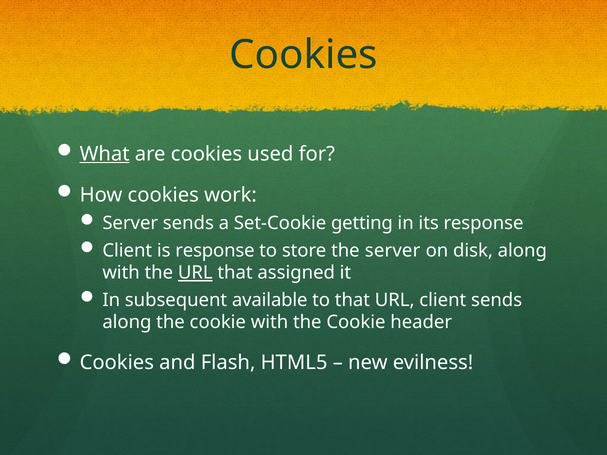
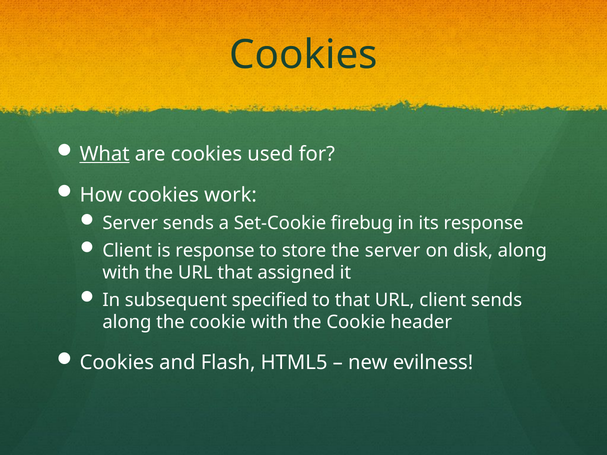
getting: getting -> firebug (362, 223)
URL underline: present -> none (195, 273)
available: available -> specified (270, 300)
